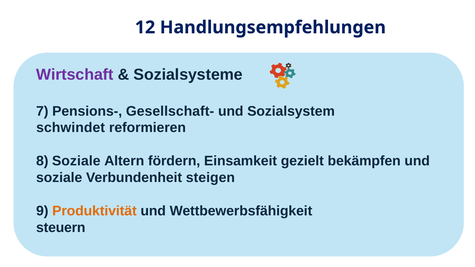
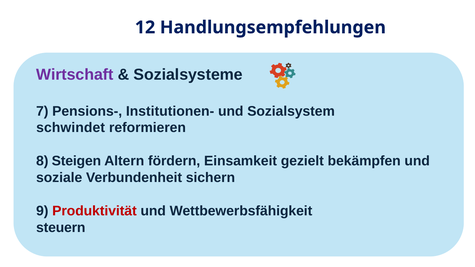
Gesellschaft-: Gesellschaft- -> Institutionen- (170, 111)
8 Soziale: Soziale -> Steigen (76, 161)
steigen: steigen -> sichern (210, 178)
Produktivität colour: orange -> red (94, 211)
